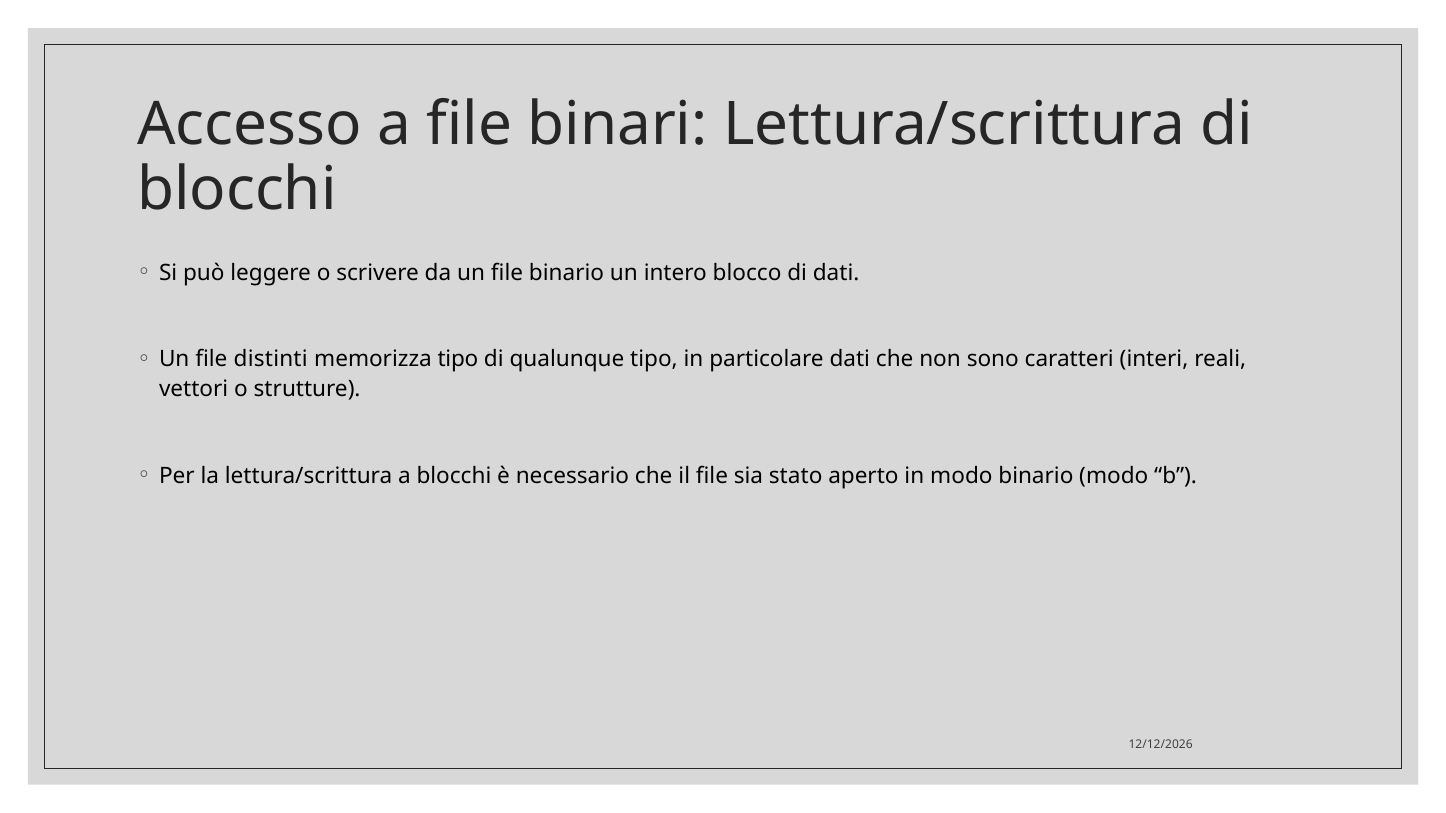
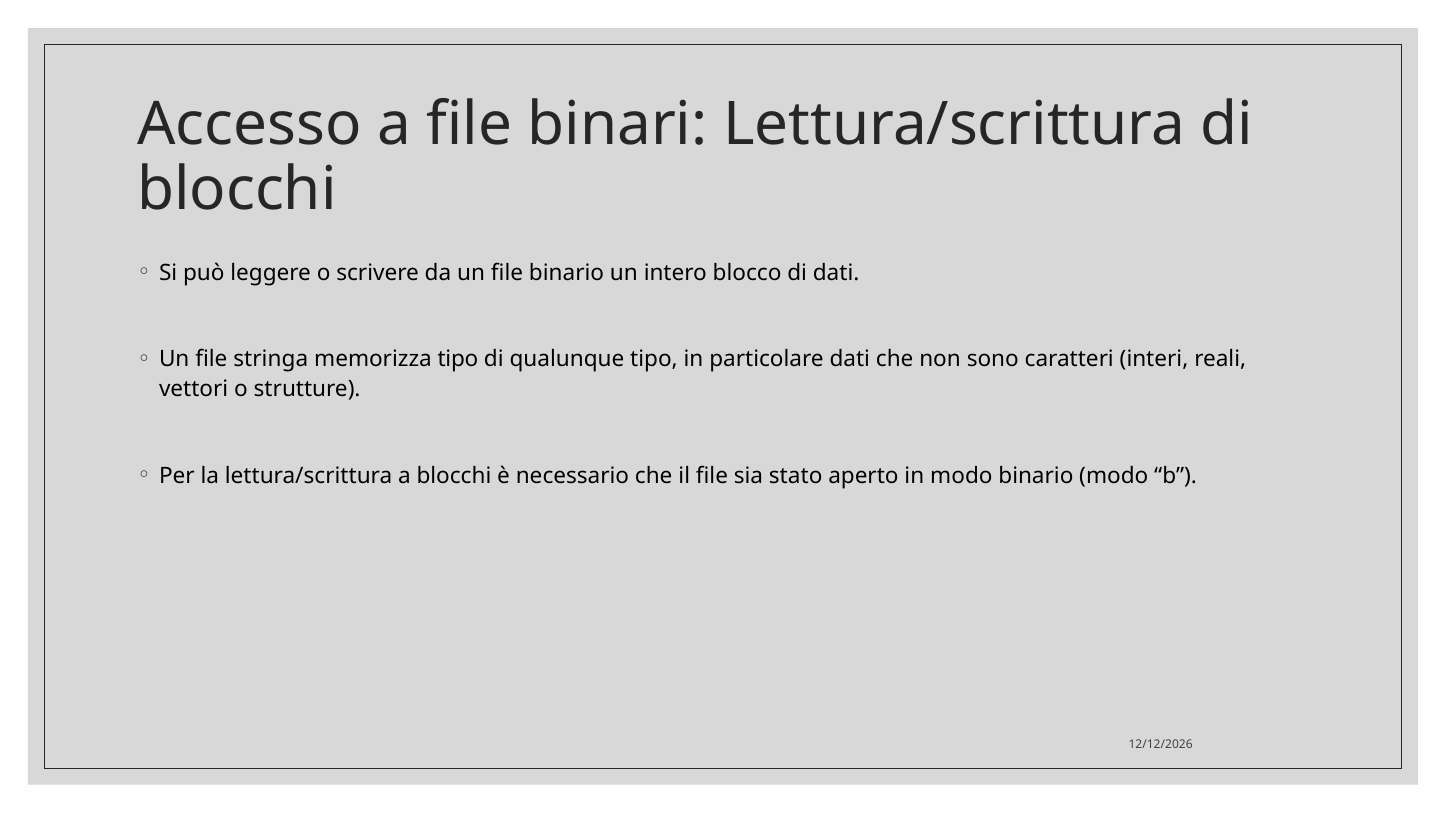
distinti: distinti -> stringa (271, 359)
